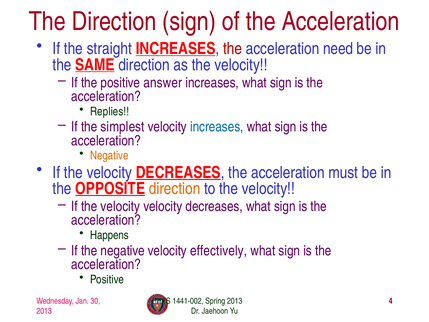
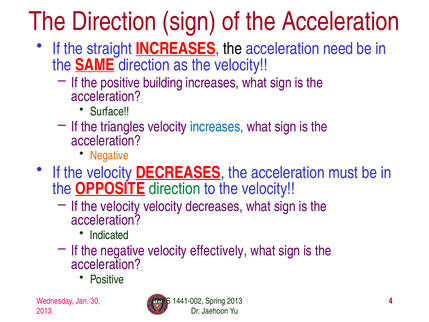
the colour: red -> black (233, 49)
answer: answer -> building (163, 83)
Replies: Replies -> Surface (110, 111)
simplest: simplest -> triangles (123, 127)
direction colour: orange -> green (175, 189)
Happens: Happens -> Indicated (109, 235)
